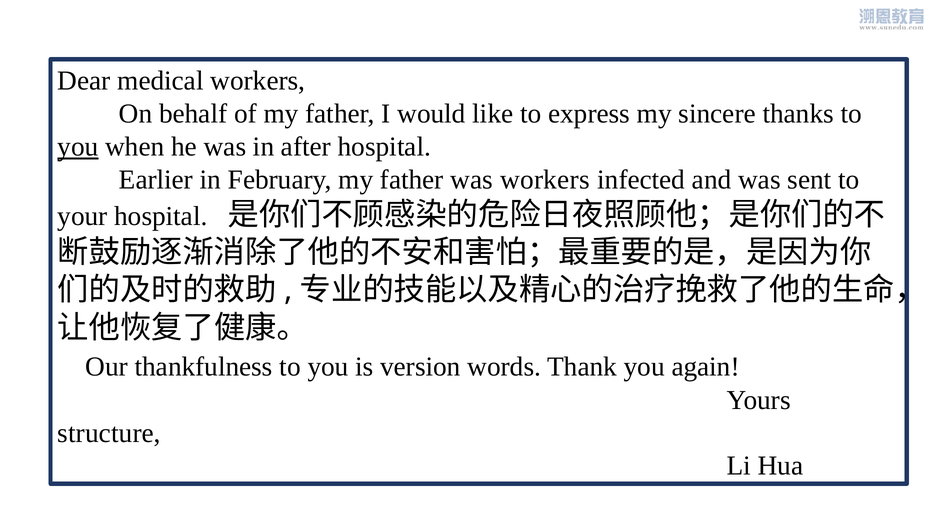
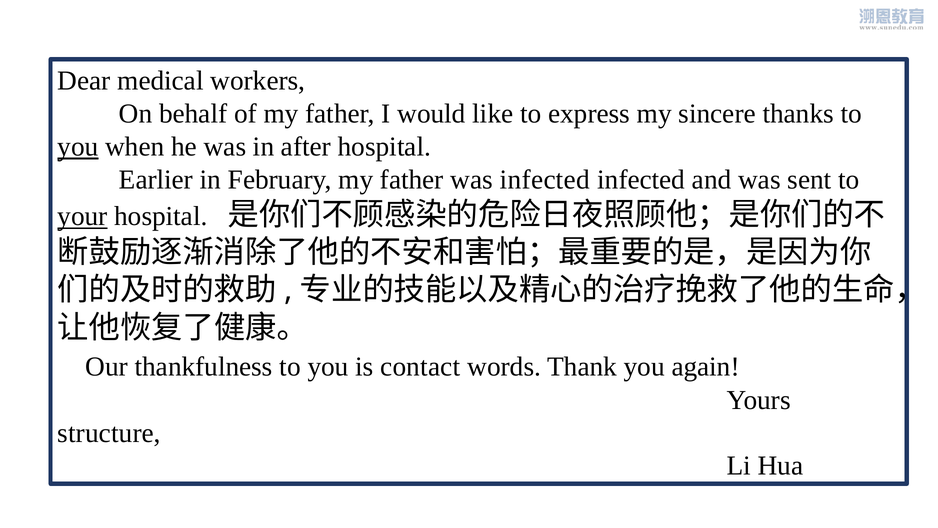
was workers: workers -> infected (545, 179)
your underline: none -> present (82, 216)
version: version -> contact (420, 366)
